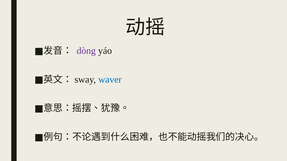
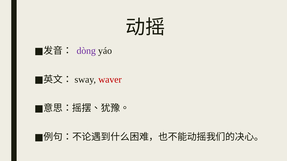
waver colour: blue -> red (110, 80)
